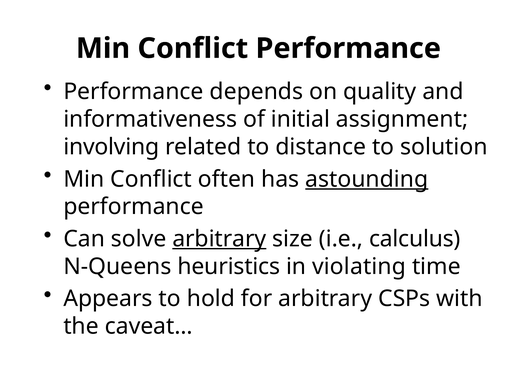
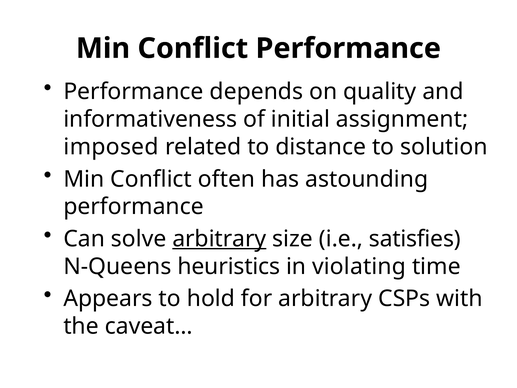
involving: involving -> imposed (111, 147)
astounding underline: present -> none (367, 179)
calculus: calculus -> satisfies (415, 239)
